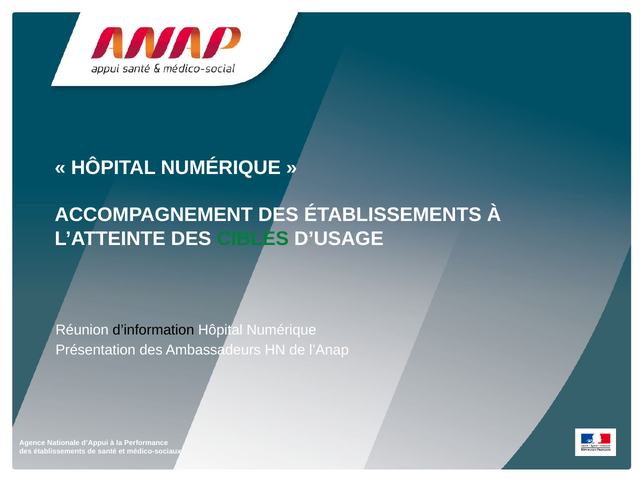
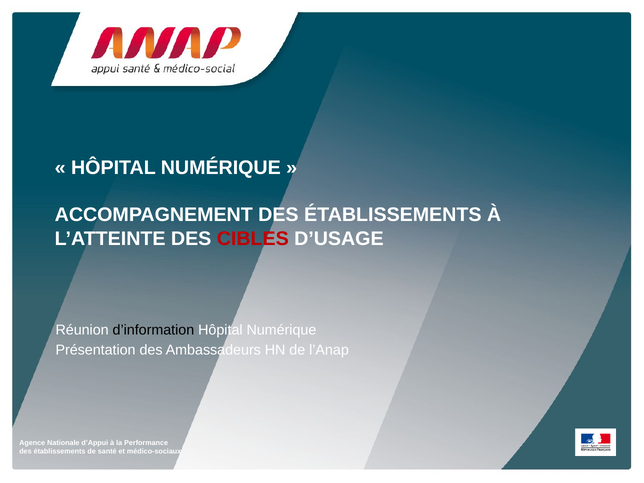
CIBLES colour: green -> red (253, 239)
